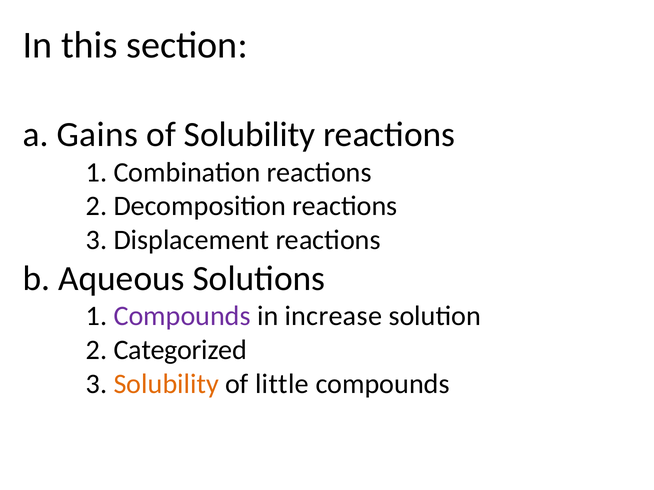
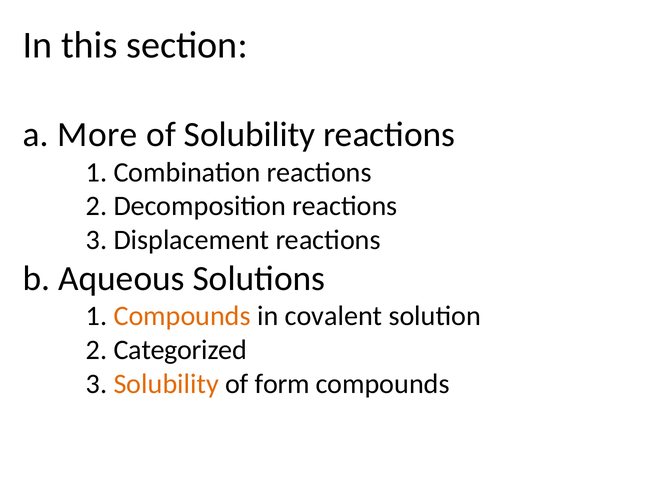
Gains: Gains -> More (97, 135)
Compounds colour: purple -> orange (182, 316)
increase: increase -> covalent (333, 316)
little: little -> form (282, 384)
